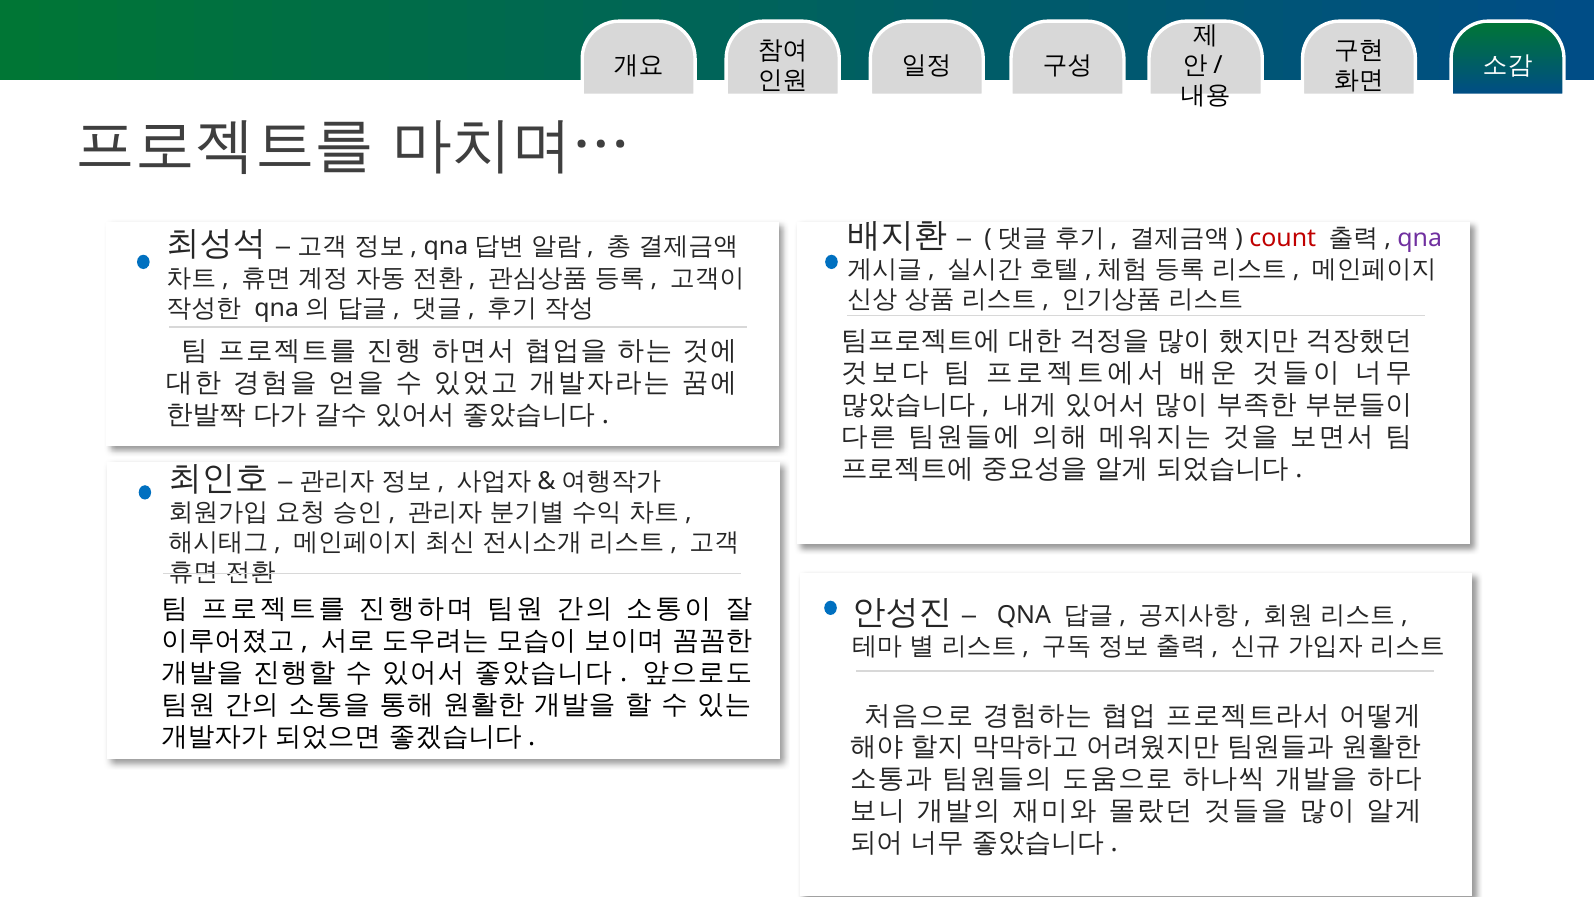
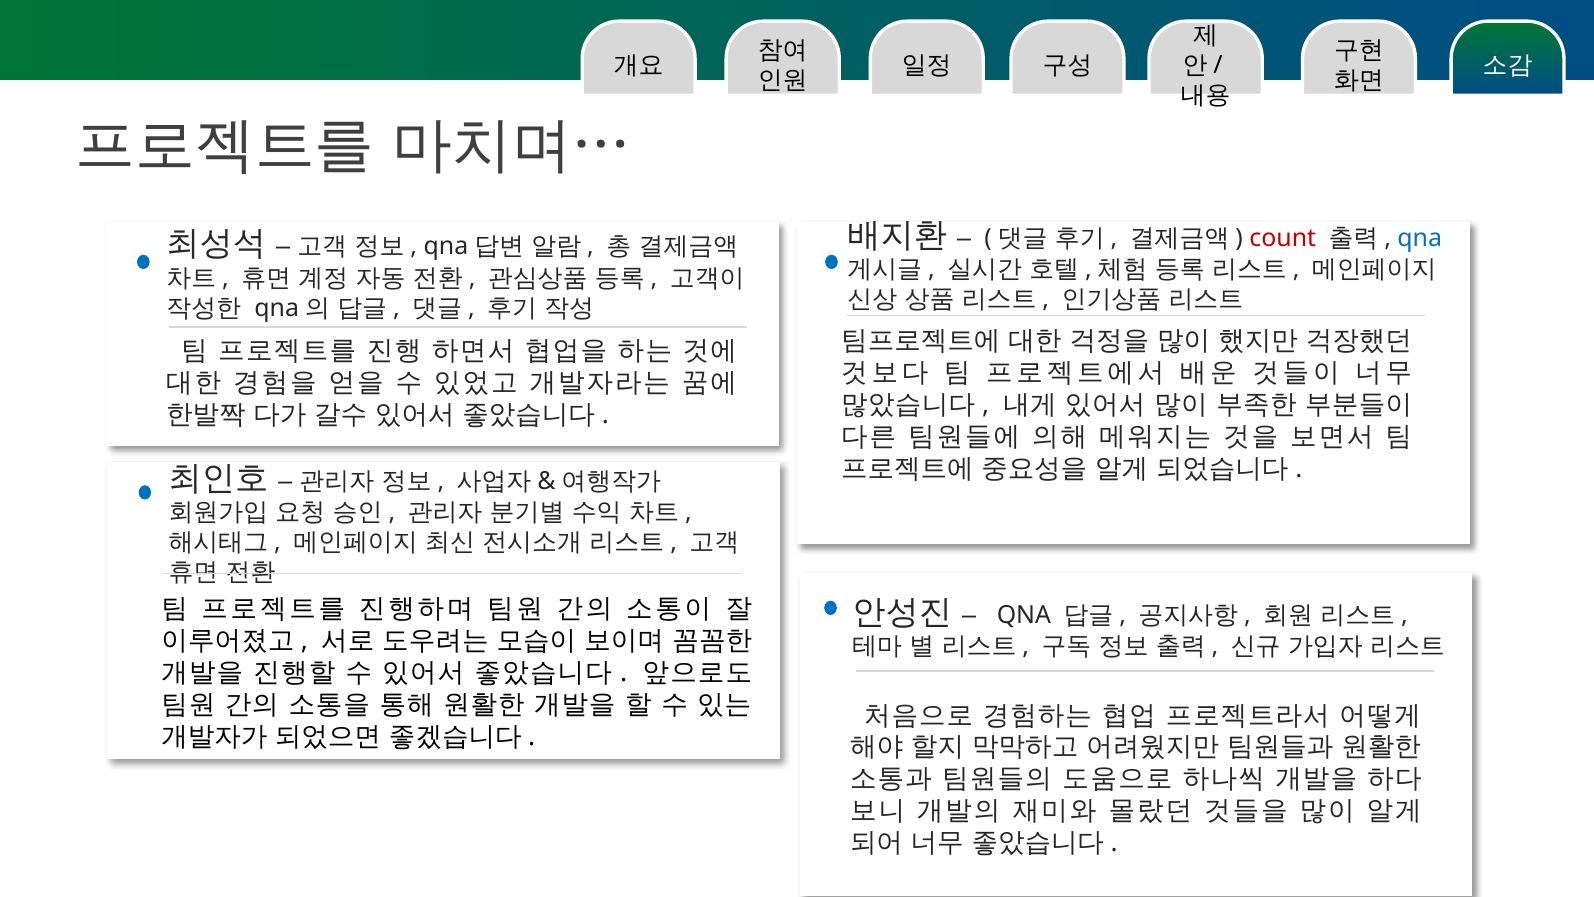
qna colour: purple -> blue (1420, 238)
